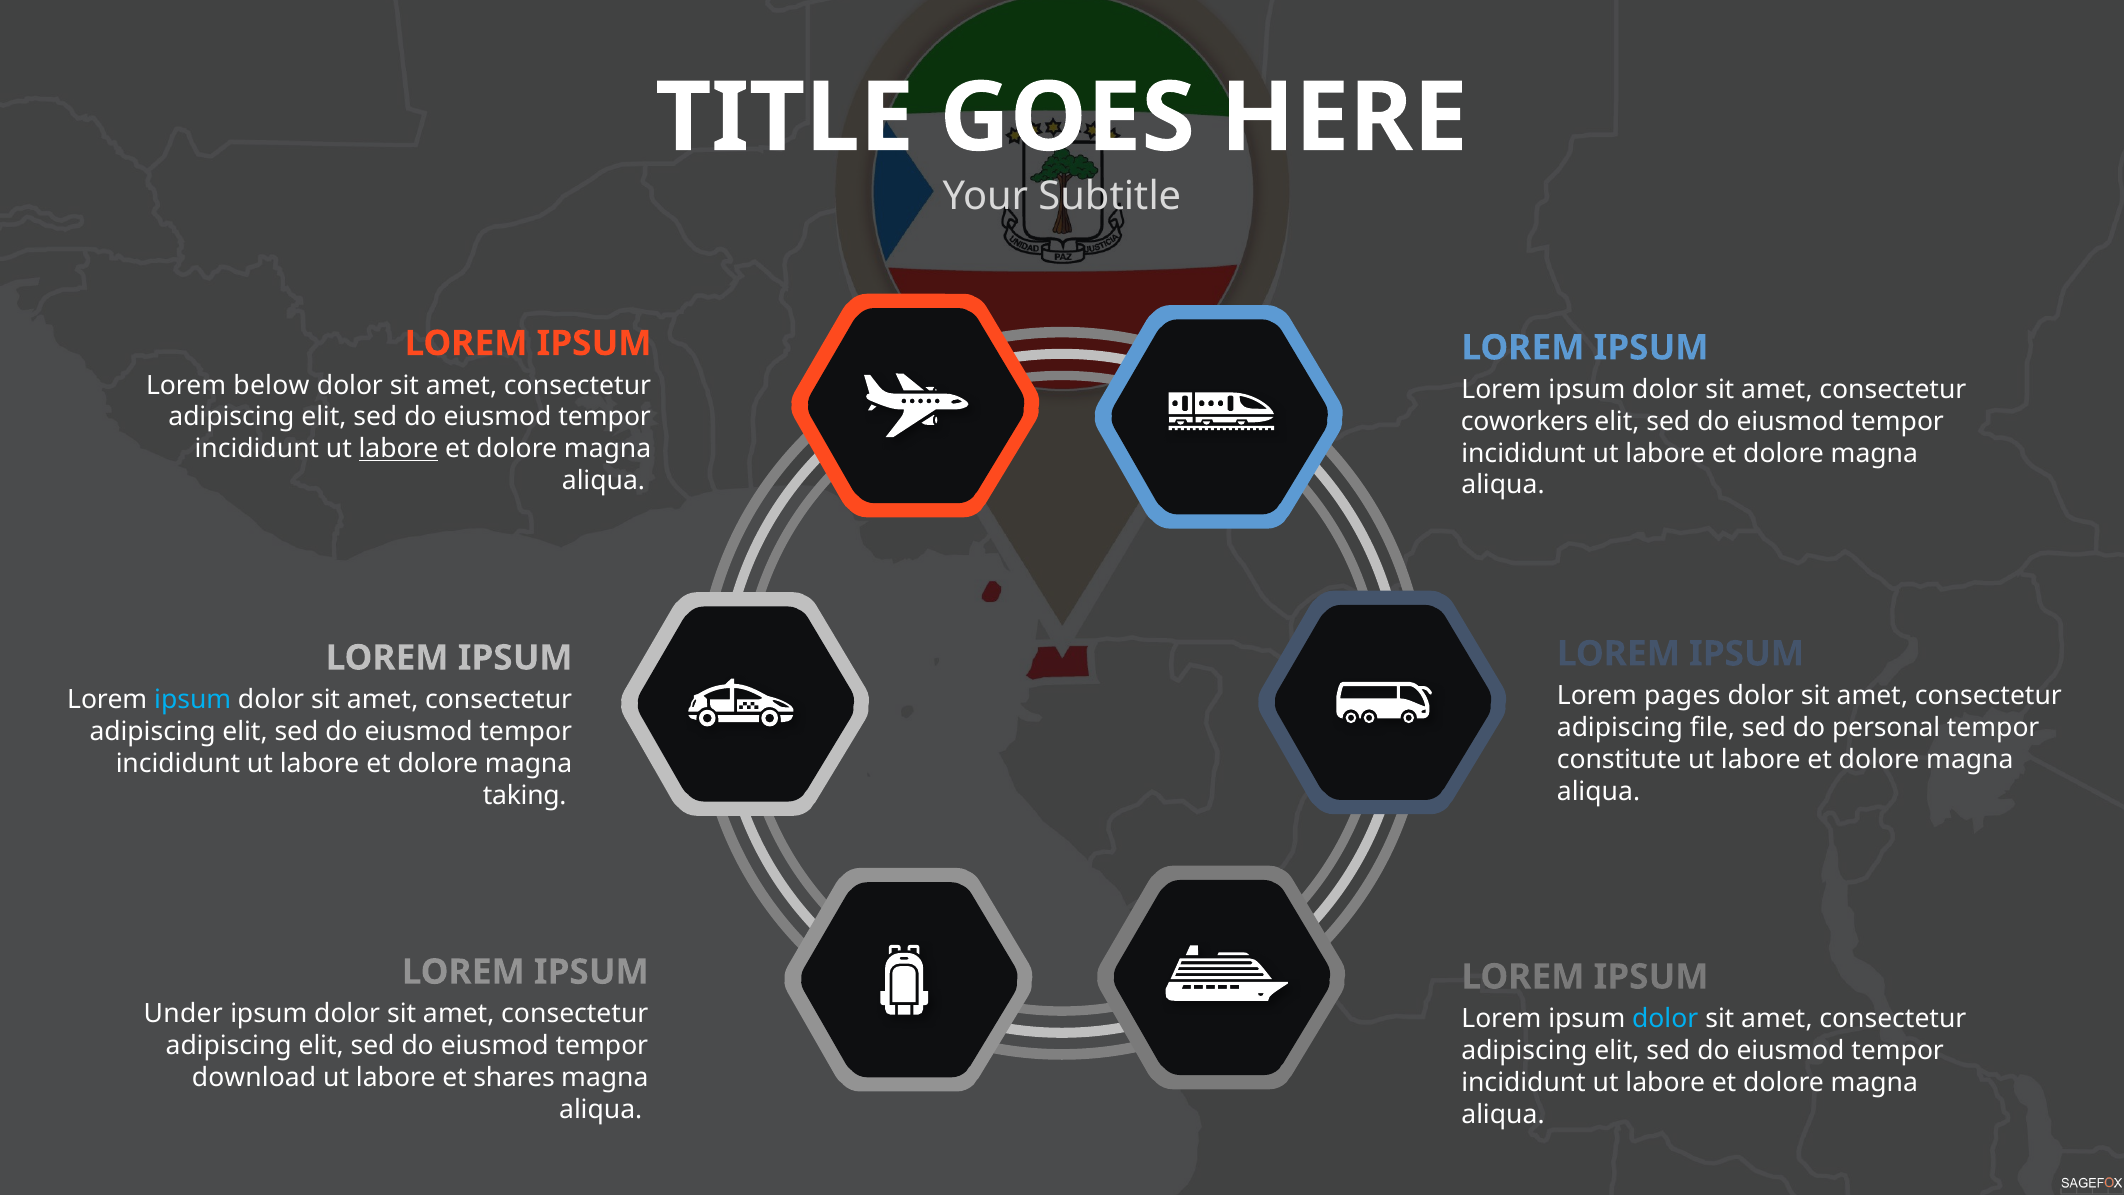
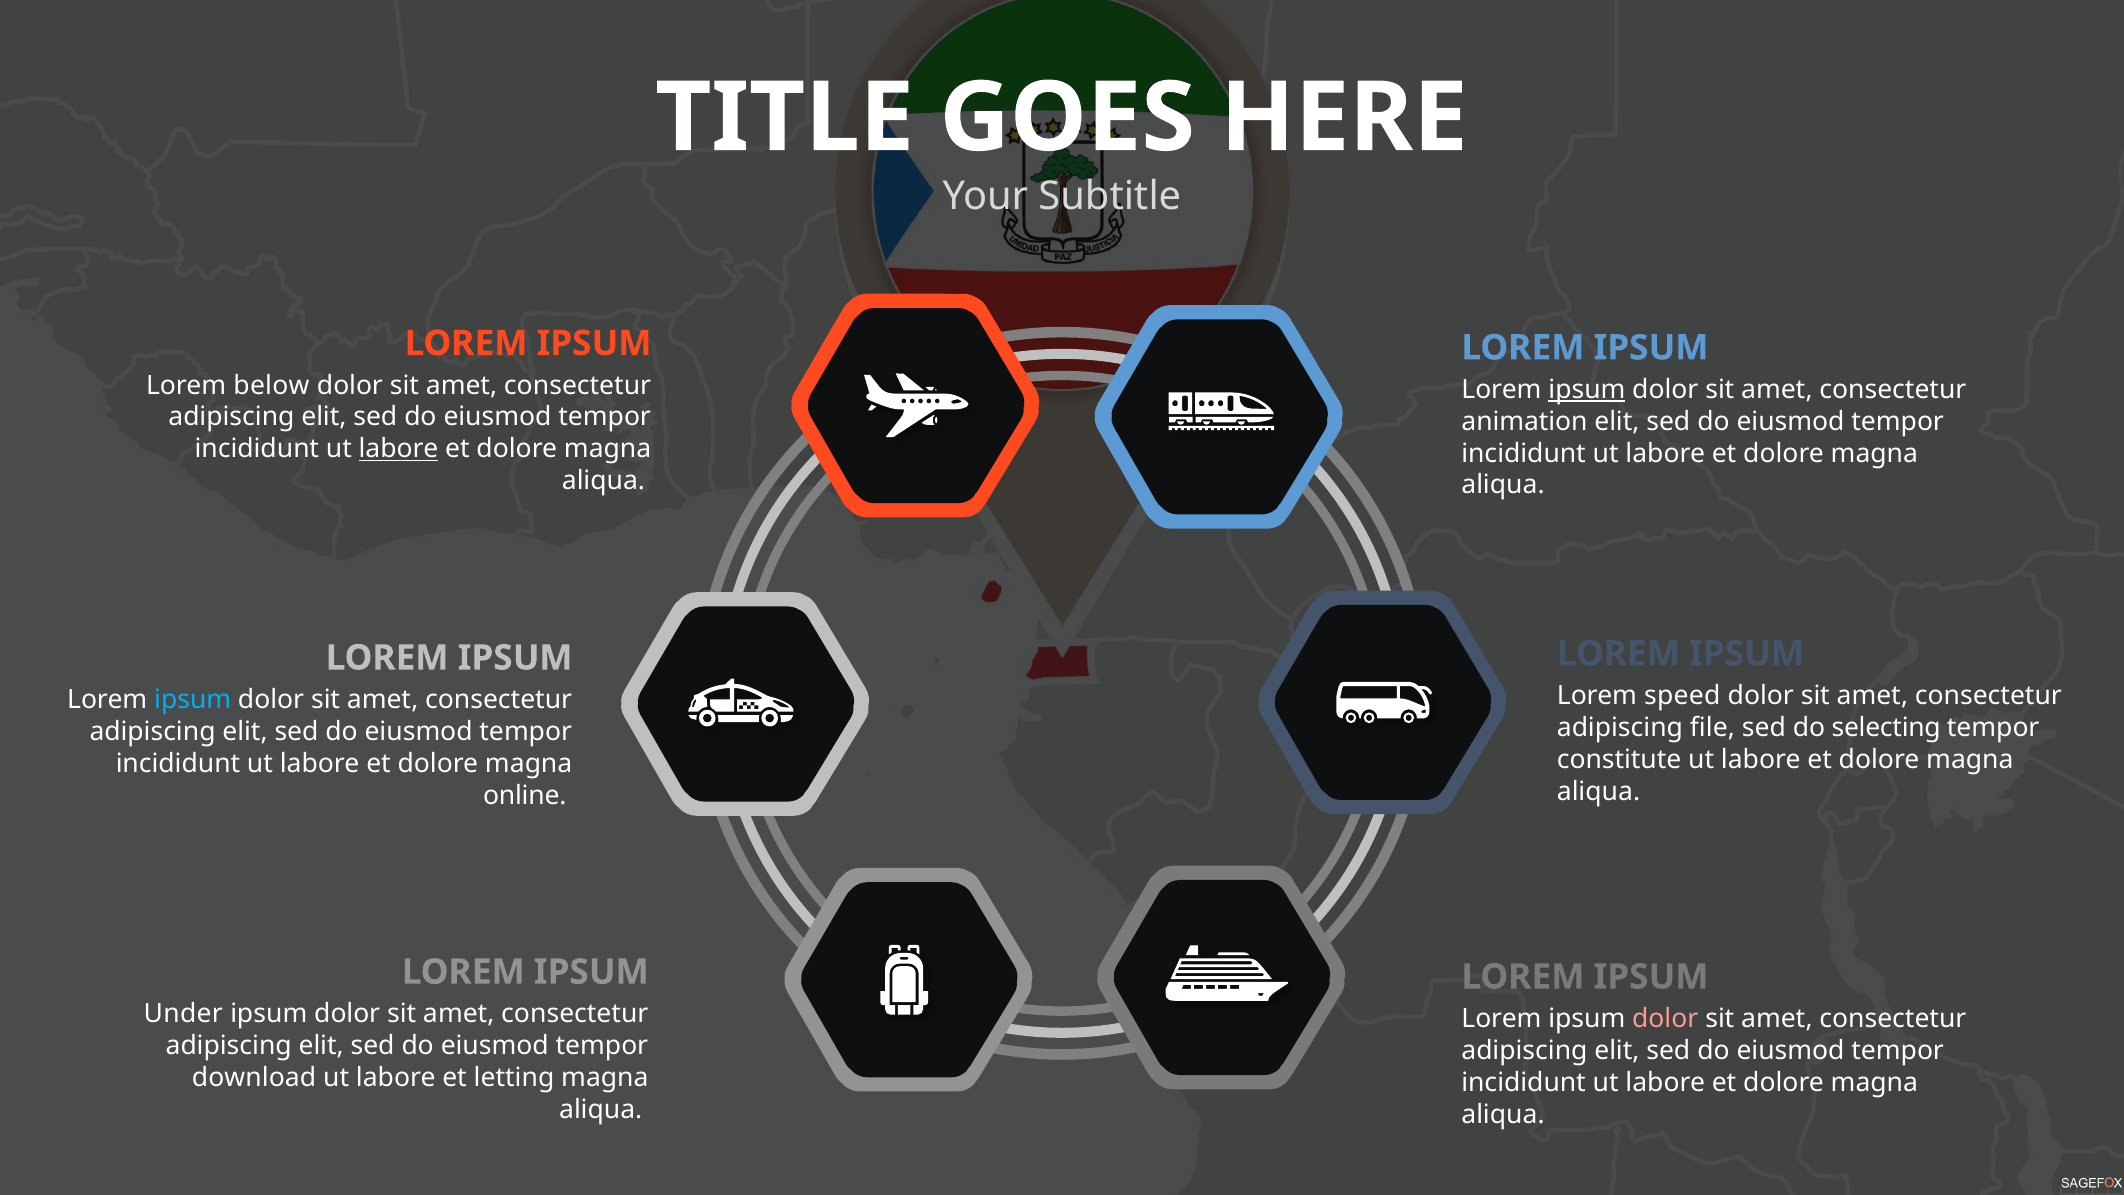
ipsum underline: none -> present (1587, 390)
coworkers: coworkers -> animation (1525, 421)
pages: pages -> speed (1682, 696)
personal: personal -> selecting (1886, 727)
taking: taking -> online (525, 795)
dolor colour: light blue -> pink (1665, 1019)
shares: shares -> letting (514, 1077)
